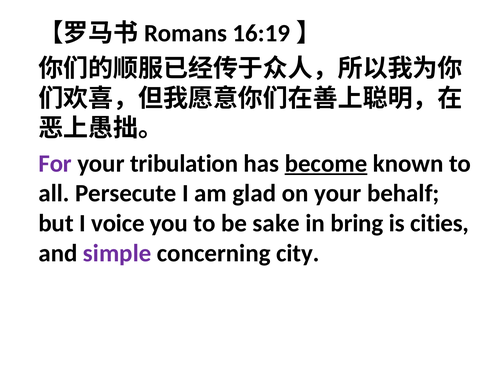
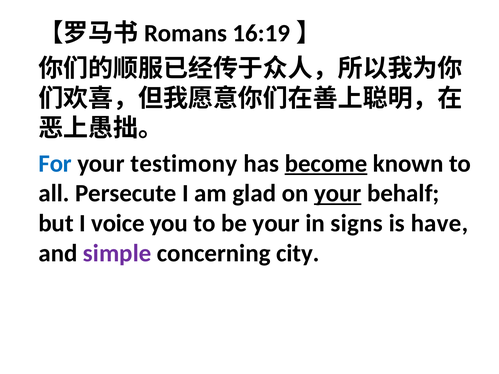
For colour: purple -> blue (55, 164)
tribulation: tribulation -> testimony (184, 164)
your underline: none -> present (338, 194)
be sake: sake -> your (276, 223)
bring: bring -> signs (357, 223)
cities: cities -> have (439, 223)
